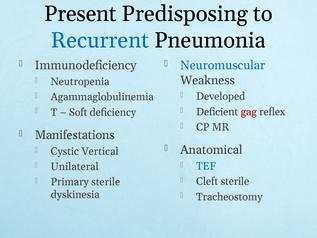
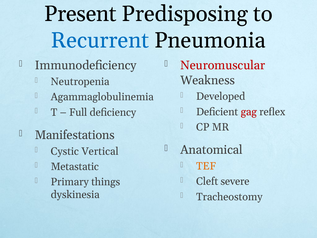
Neuromuscular colour: blue -> red (223, 65)
Soft: Soft -> Full (78, 112)
TEF colour: blue -> orange (206, 166)
Unilateral: Unilateral -> Metastatic (75, 166)
Cleft sterile: sterile -> severe (235, 181)
Primary sterile: sterile -> things (106, 182)
